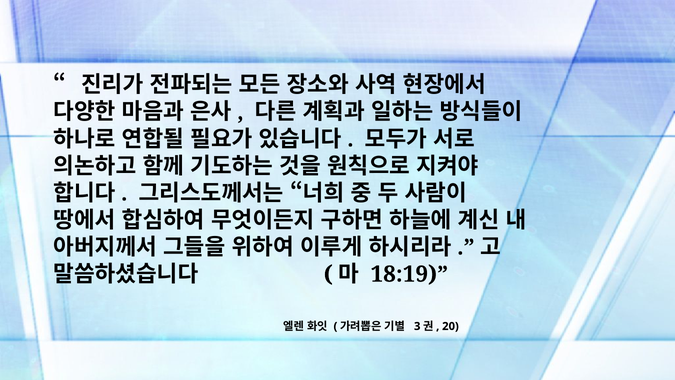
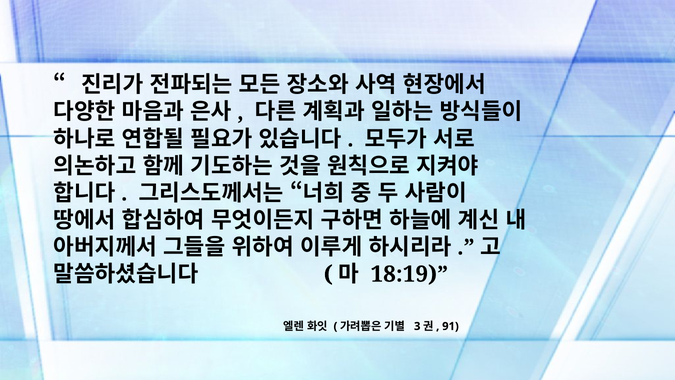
20: 20 -> 91 (450, 326)
